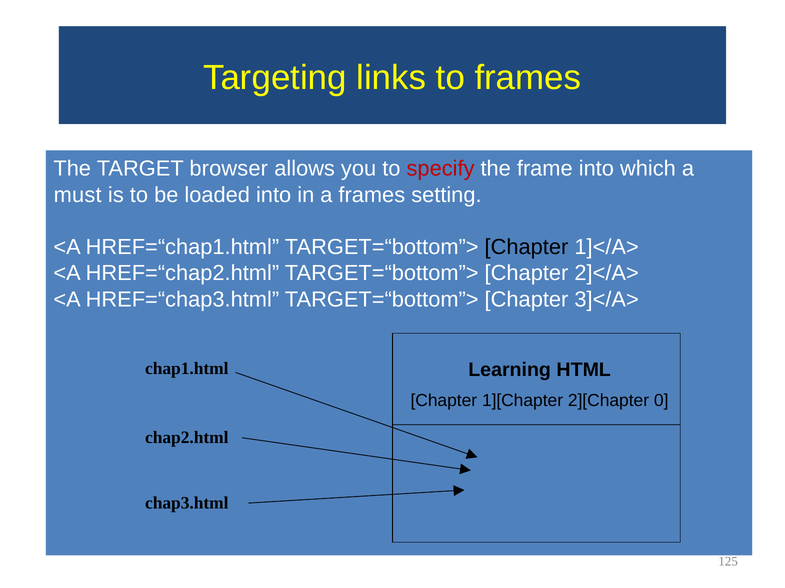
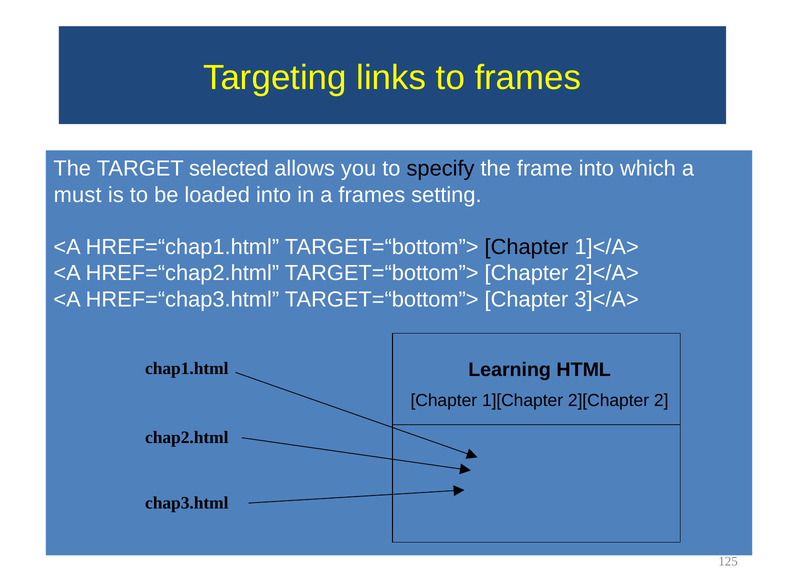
browser: browser -> selected (229, 169)
specify colour: red -> black (441, 169)
0: 0 -> 2 (661, 401)
